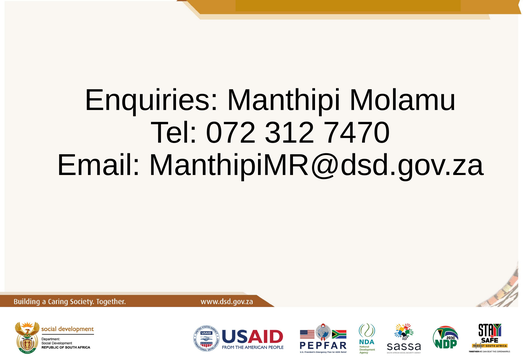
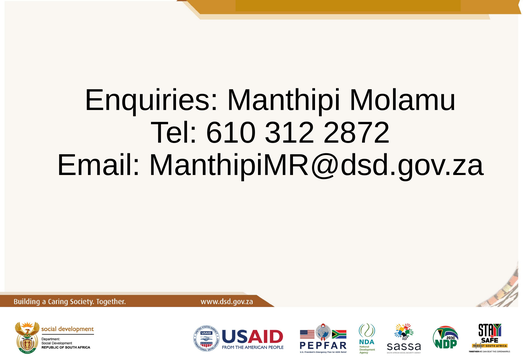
072: 072 -> 610 (231, 133)
7470: 7470 -> 2872 (357, 133)
